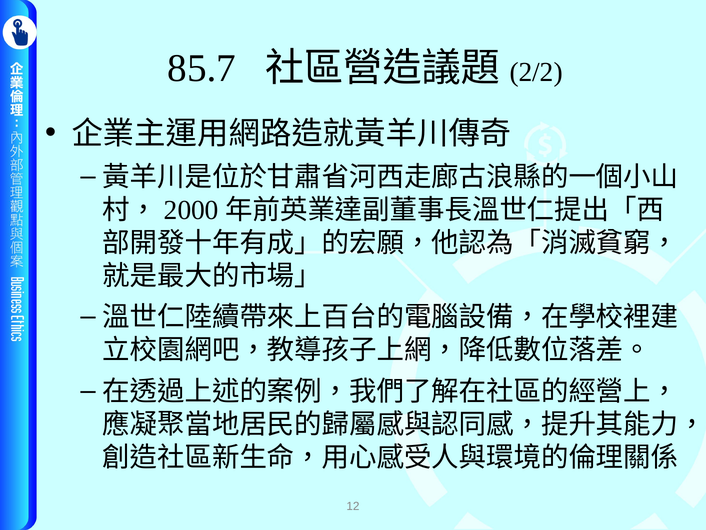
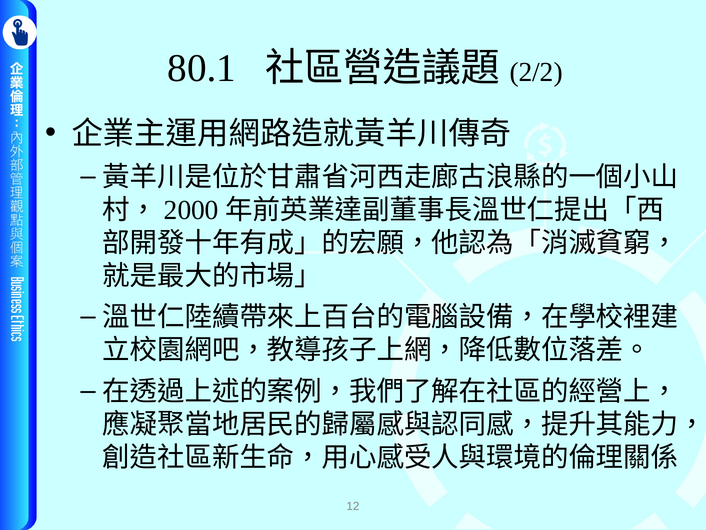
85.7: 85.7 -> 80.1 (202, 68)
